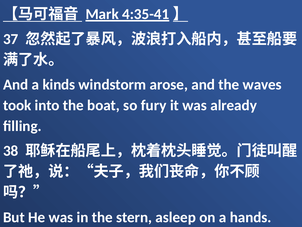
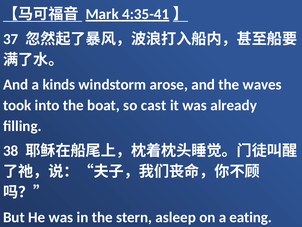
fury: fury -> cast (154, 105)
hands: hands -> eating (251, 217)
